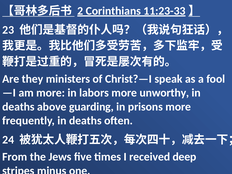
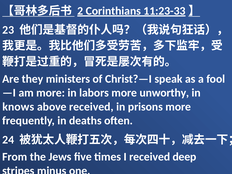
deaths: deaths -> knows (18, 107)
above guarding: guarding -> received (91, 107)
